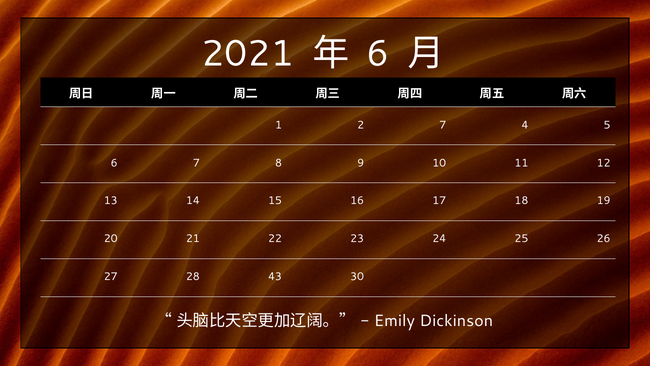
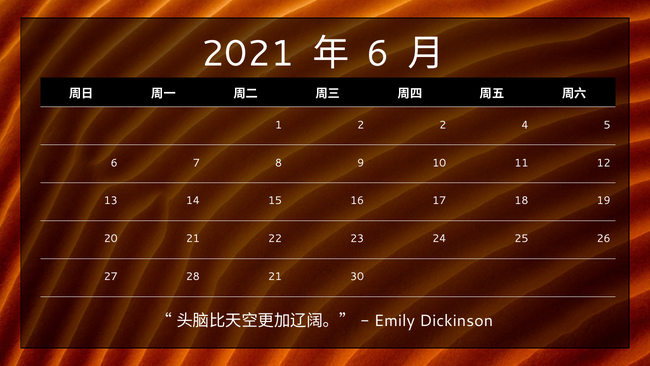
2 7: 7 -> 2 (443, 125)
28 43: 43 -> 21 (275, 276)
